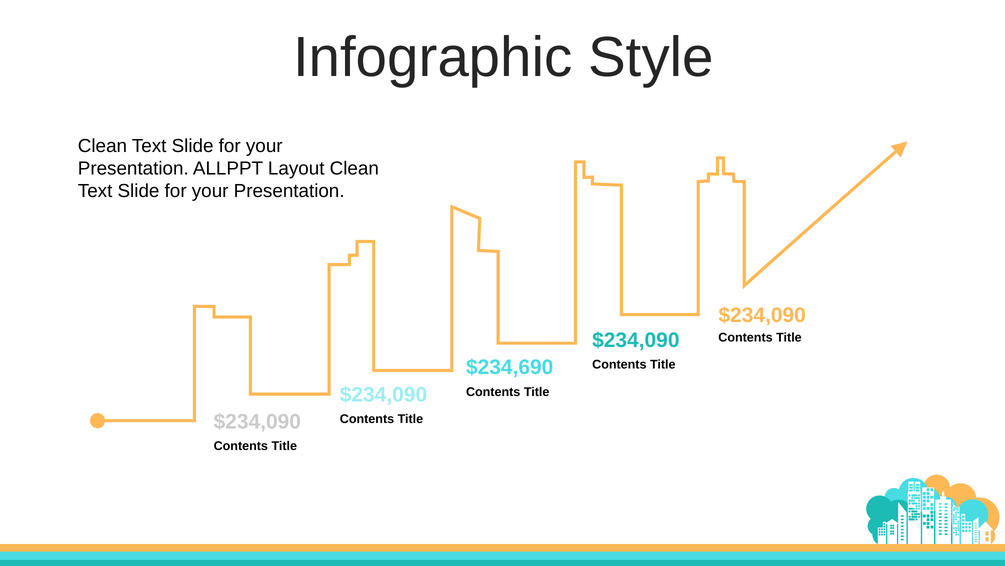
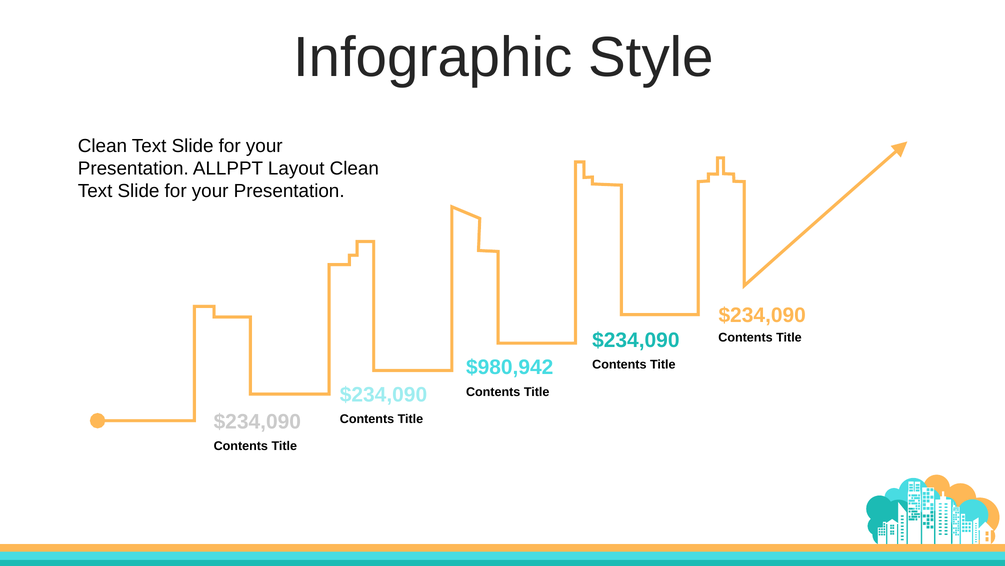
$234,690: $234,690 -> $980,942 (510, 367)
